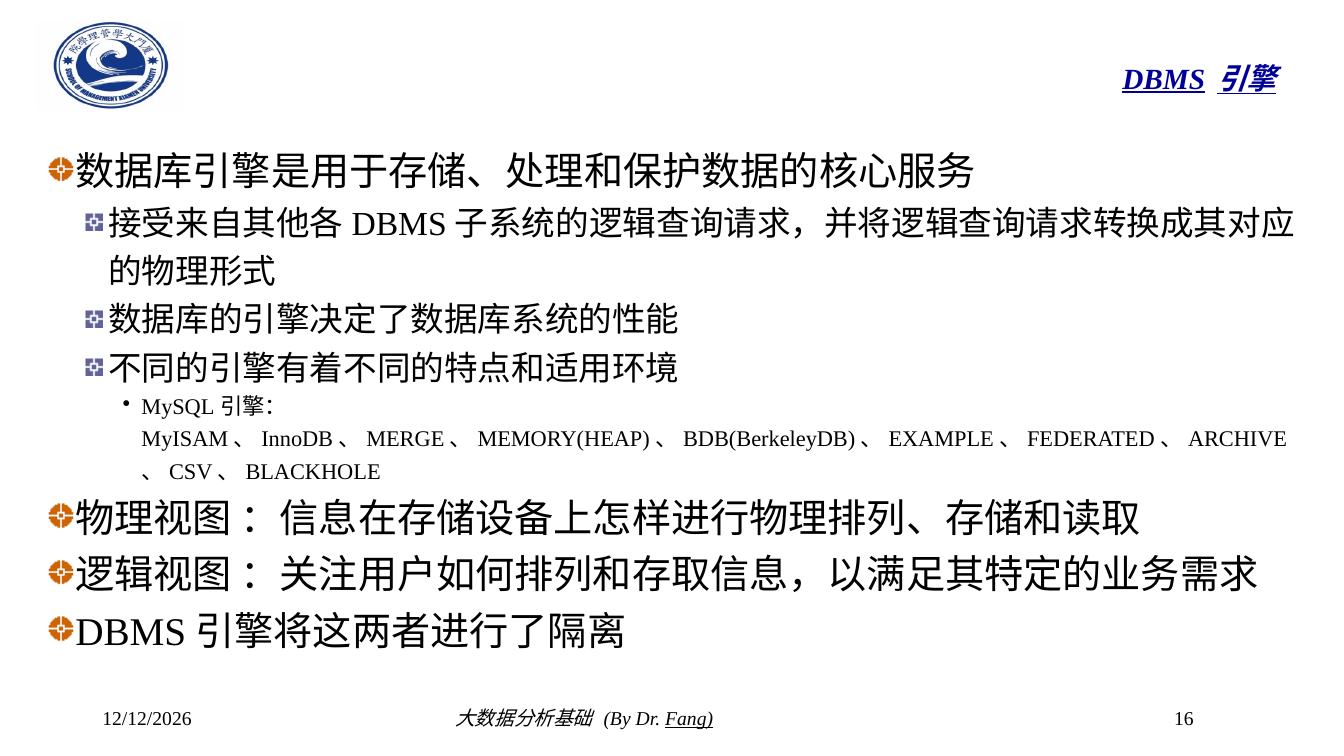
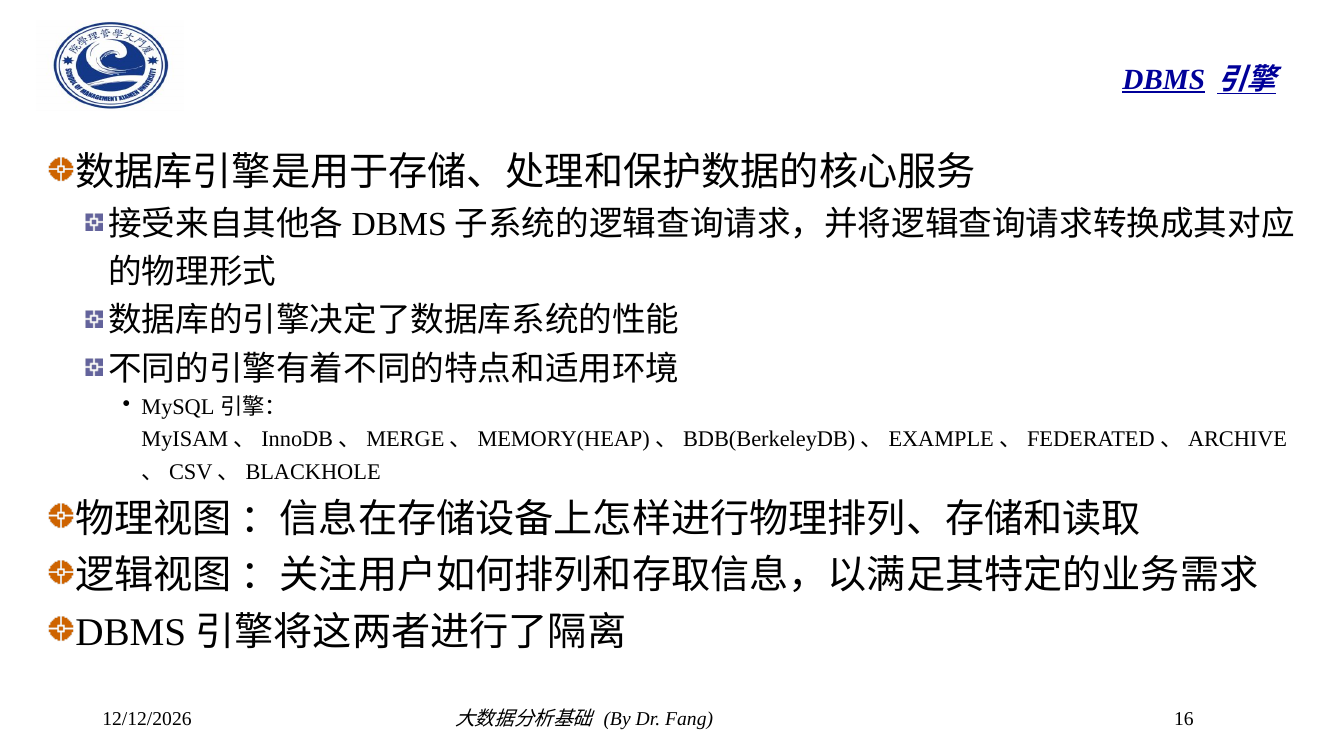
Fang underline: present -> none (689, 719)
